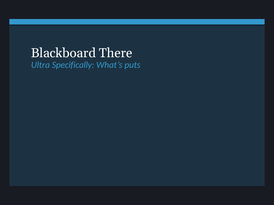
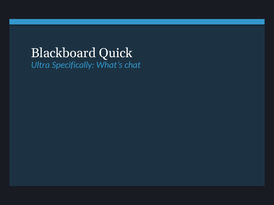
There: There -> Quick (116, 53)
puts: puts -> chat (133, 65)
